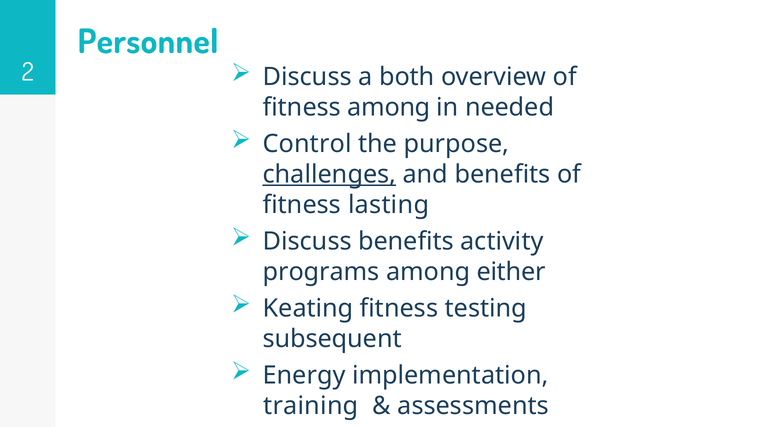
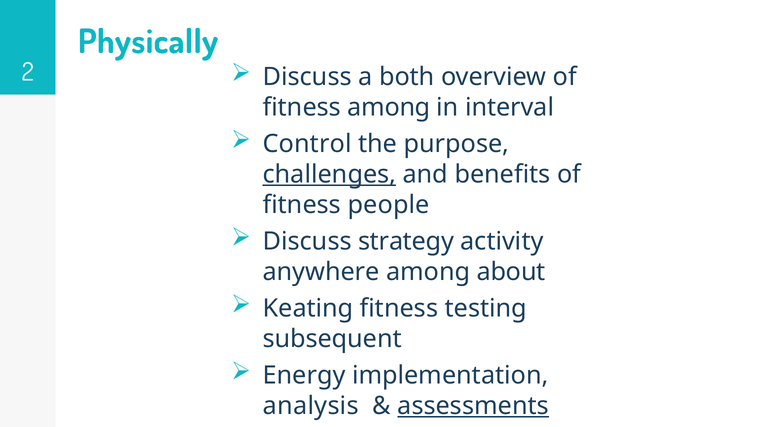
Personnel: Personnel -> Physically (148, 42)
needed: needed -> interval (510, 107)
lasting: lasting -> people (389, 204)
Discuss benefits: benefits -> strategy (406, 241)
programs: programs -> anywhere (321, 271)
either: either -> about (511, 271)
training: training -> analysis (311, 405)
assessments underline: none -> present (473, 405)
